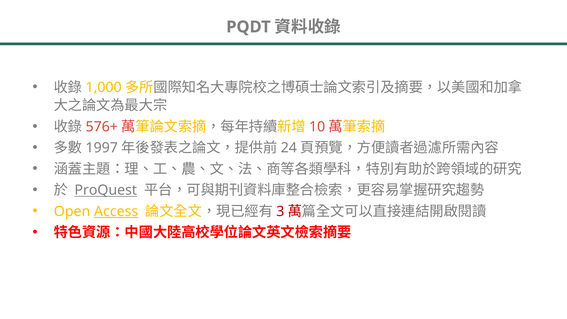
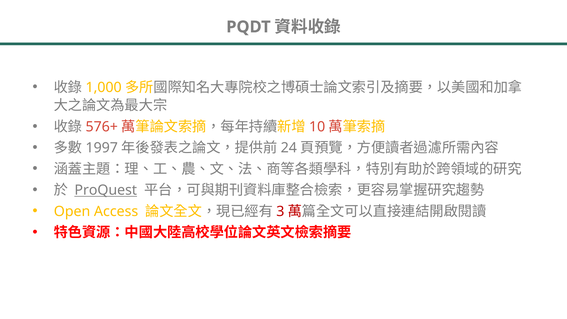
Access underline: present -> none (116, 211)
